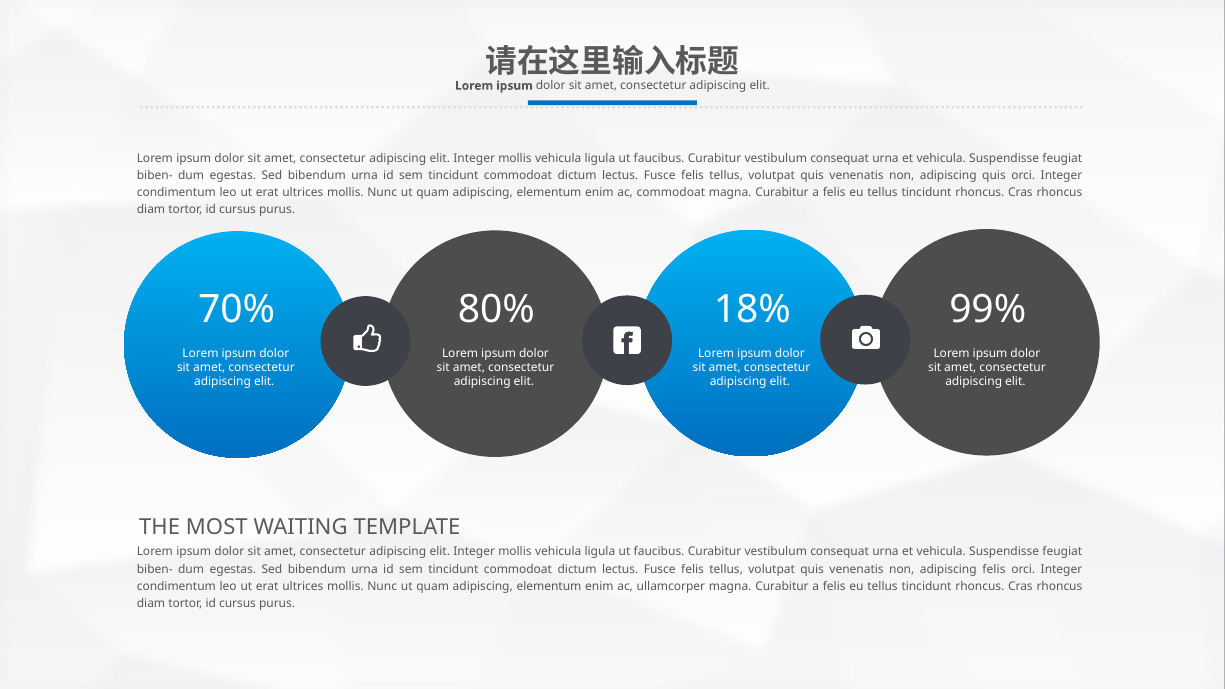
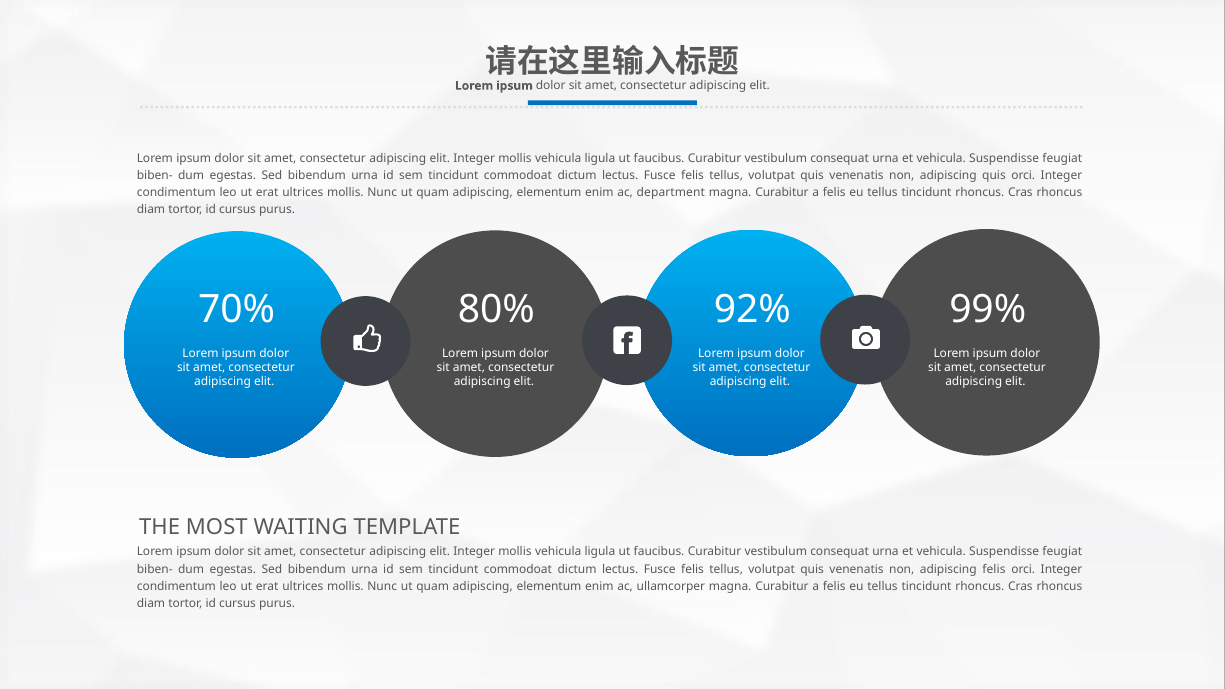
ac commodoat: commodoat -> department (671, 193)
18%: 18% -> 92% (752, 309)
